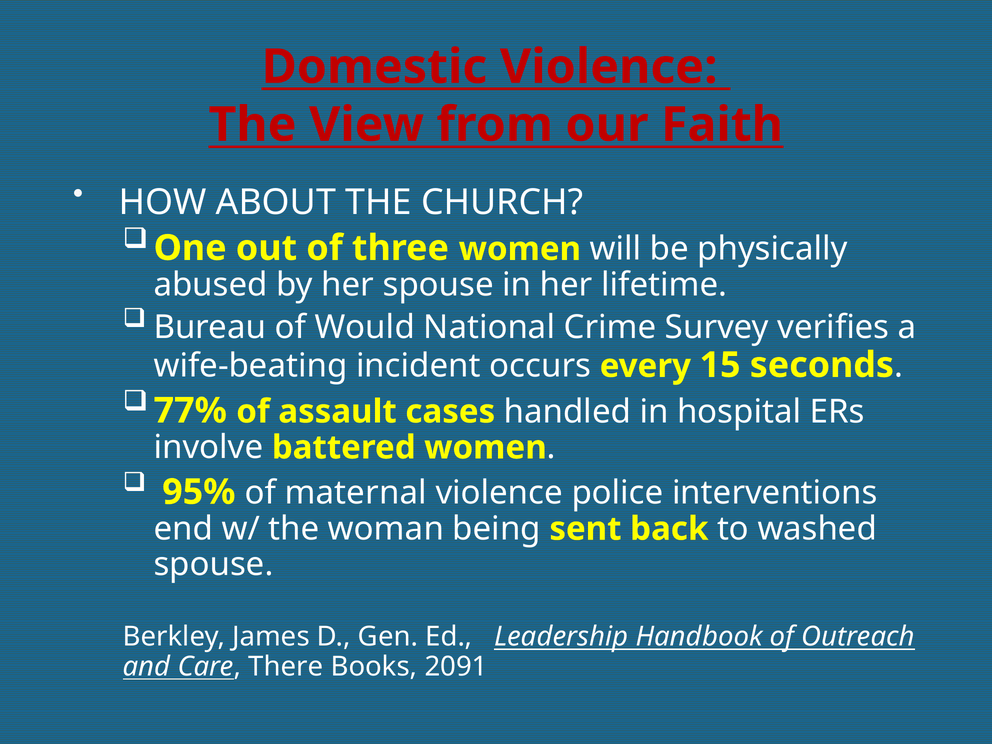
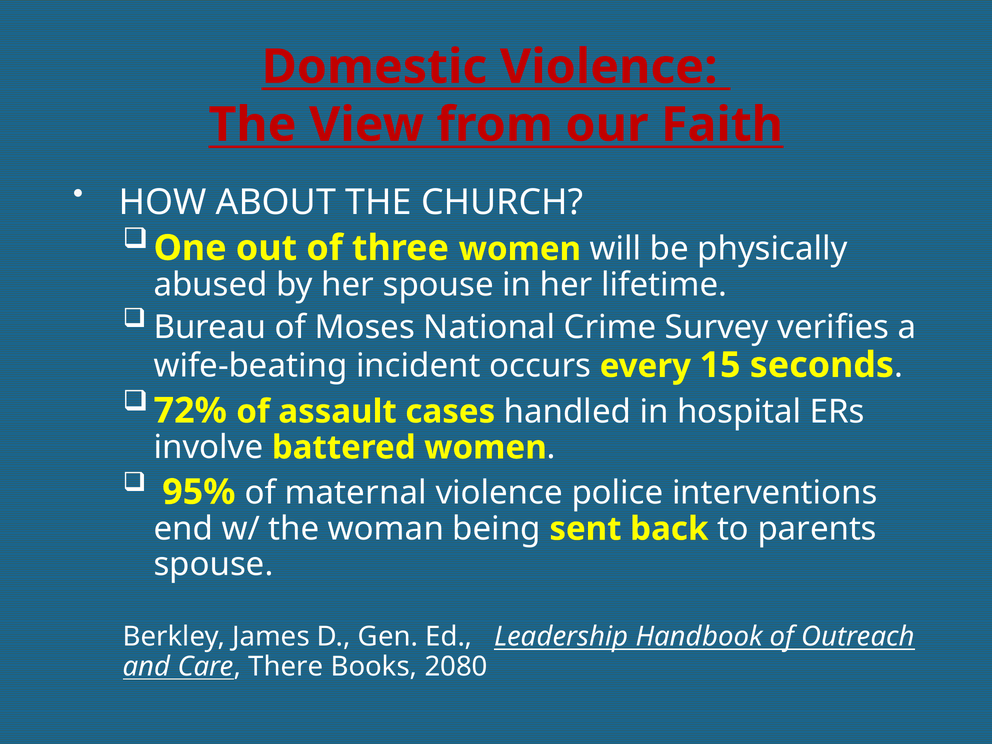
Would: Would -> Moses (365, 328)
77%: 77% -> 72% (190, 411)
washed: washed -> parents (817, 529)
2091: 2091 -> 2080 (456, 666)
